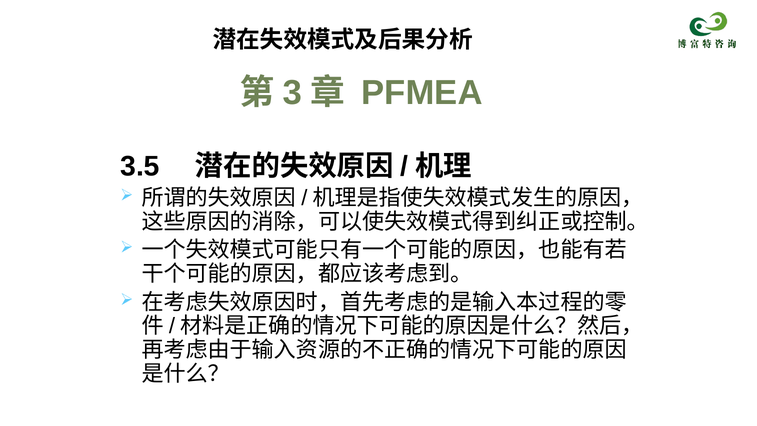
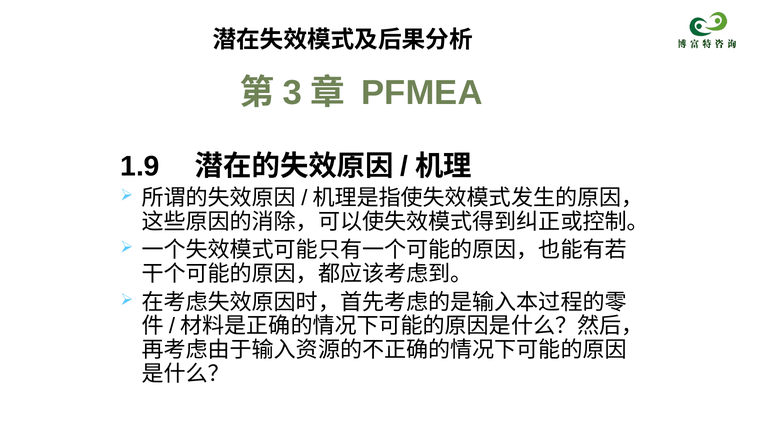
3.5: 3.5 -> 1.9 (140, 166)
